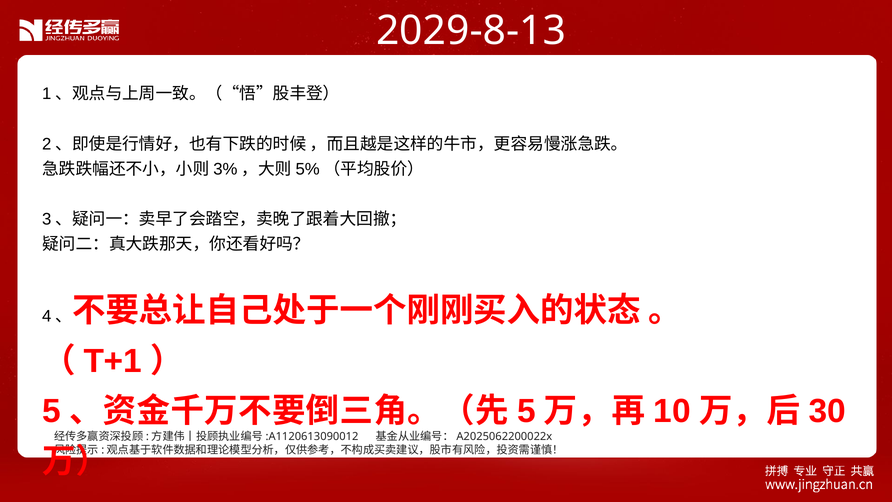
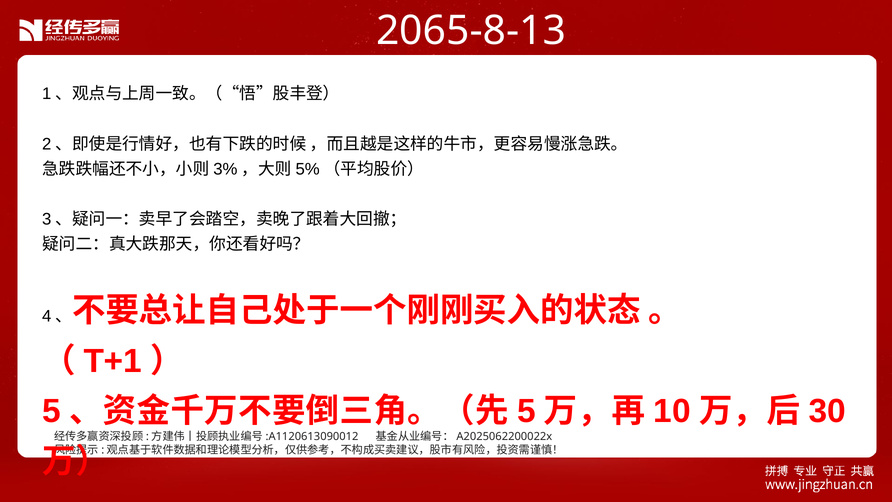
2029-8-13: 2029-8-13 -> 2065-8-13 (471, 31)
